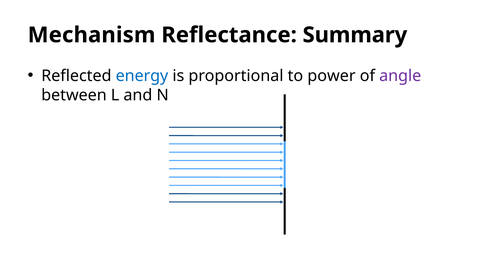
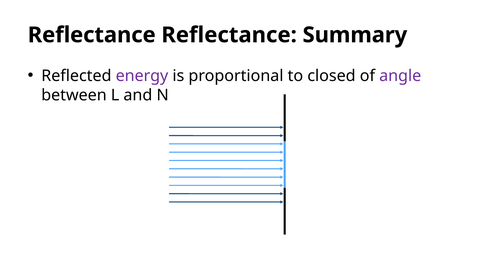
Mechanism: Mechanism -> Reflectance (92, 35)
energy colour: blue -> purple (142, 76)
power: power -> closed (331, 76)
